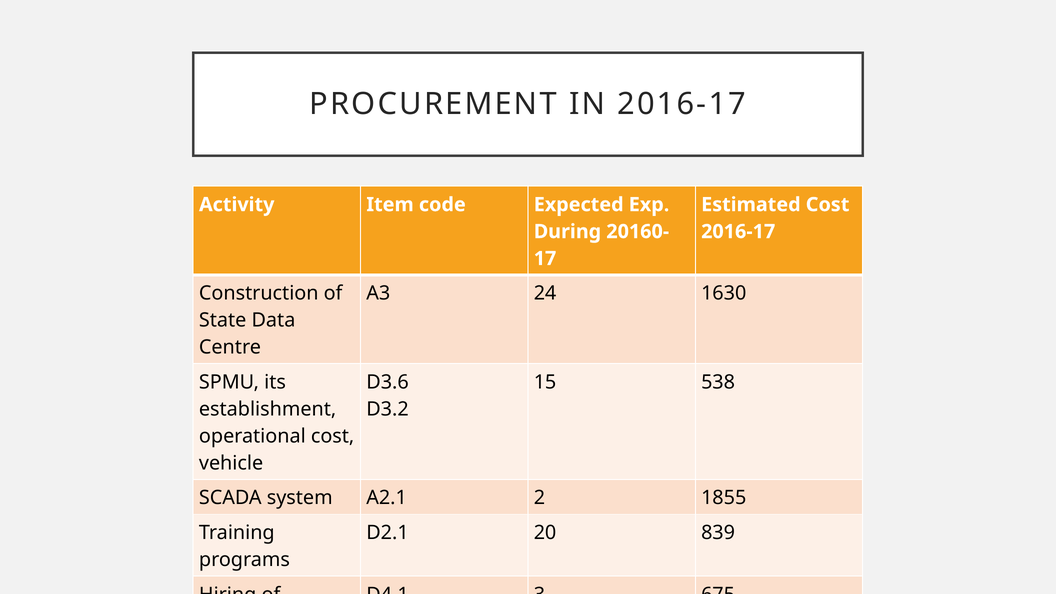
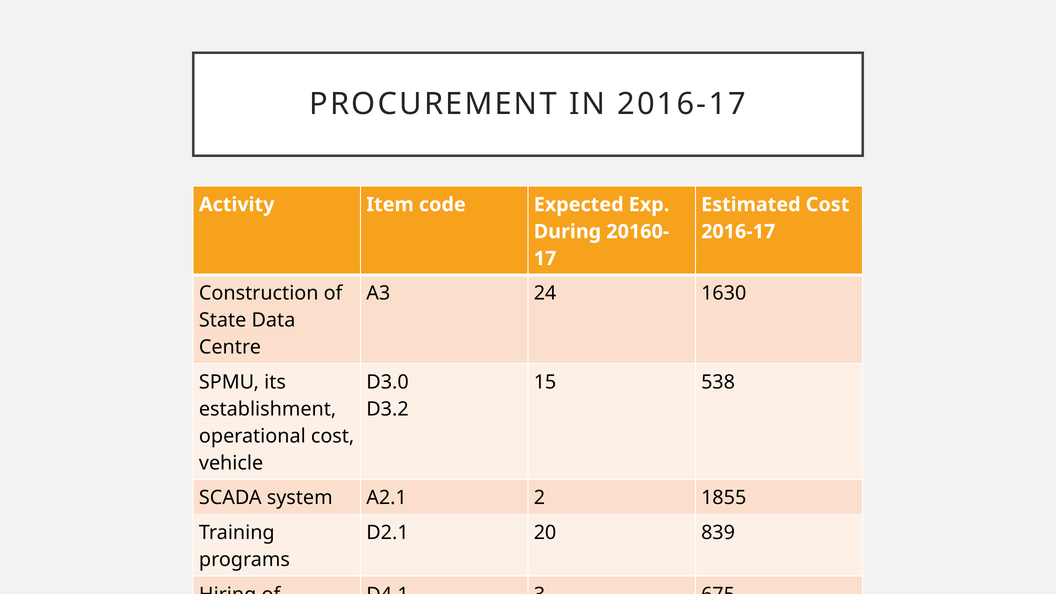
D3.6: D3.6 -> D3.0 (388, 382)
